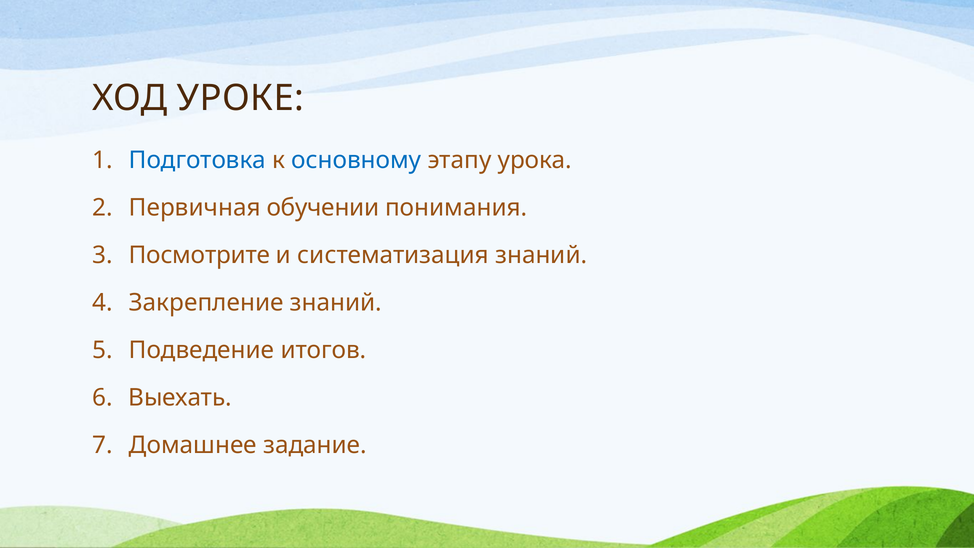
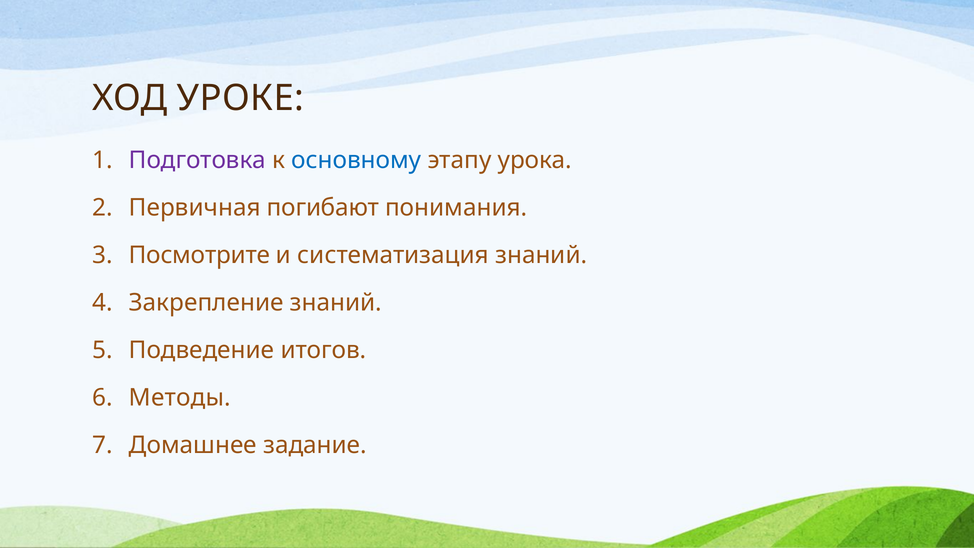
Подготовка colour: blue -> purple (197, 160)
обучении: обучении -> погибают (323, 207)
Выехать: Выехать -> Методы (180, 397)
